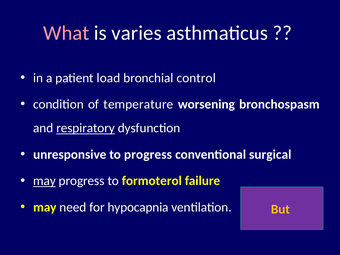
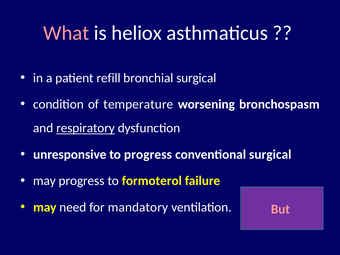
varies: varies -> heliox (137, 33)
load: load -> refill (109, 78)
bronchial control: control -> surgical (196, 78)
may underline: present -> none (44, 181)
hypocapnia: hypocapnia -> mandatory (138, 207)
But colour: yellow -> pink (280, 209)
